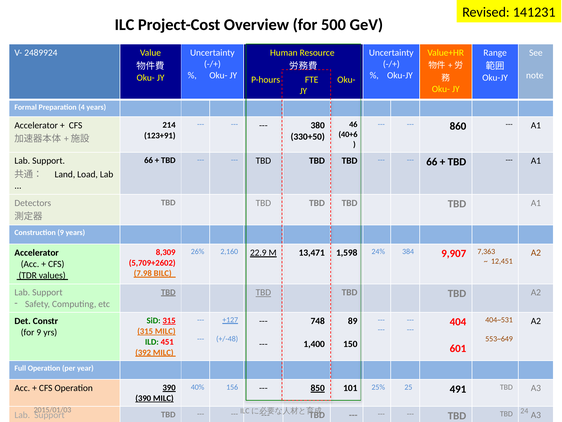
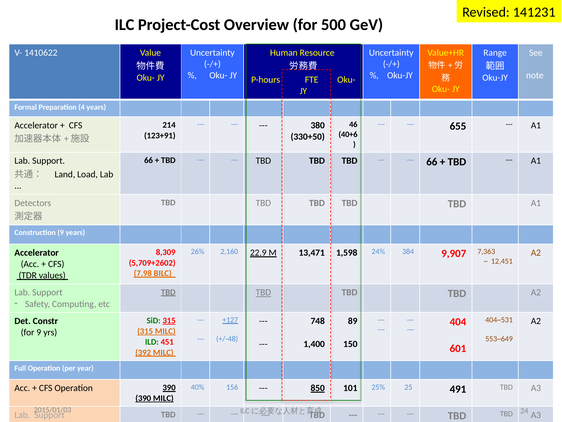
2489924: 2489924 -> 1410622 (41, 53)
860: 860 -> 655 (458, 126)
